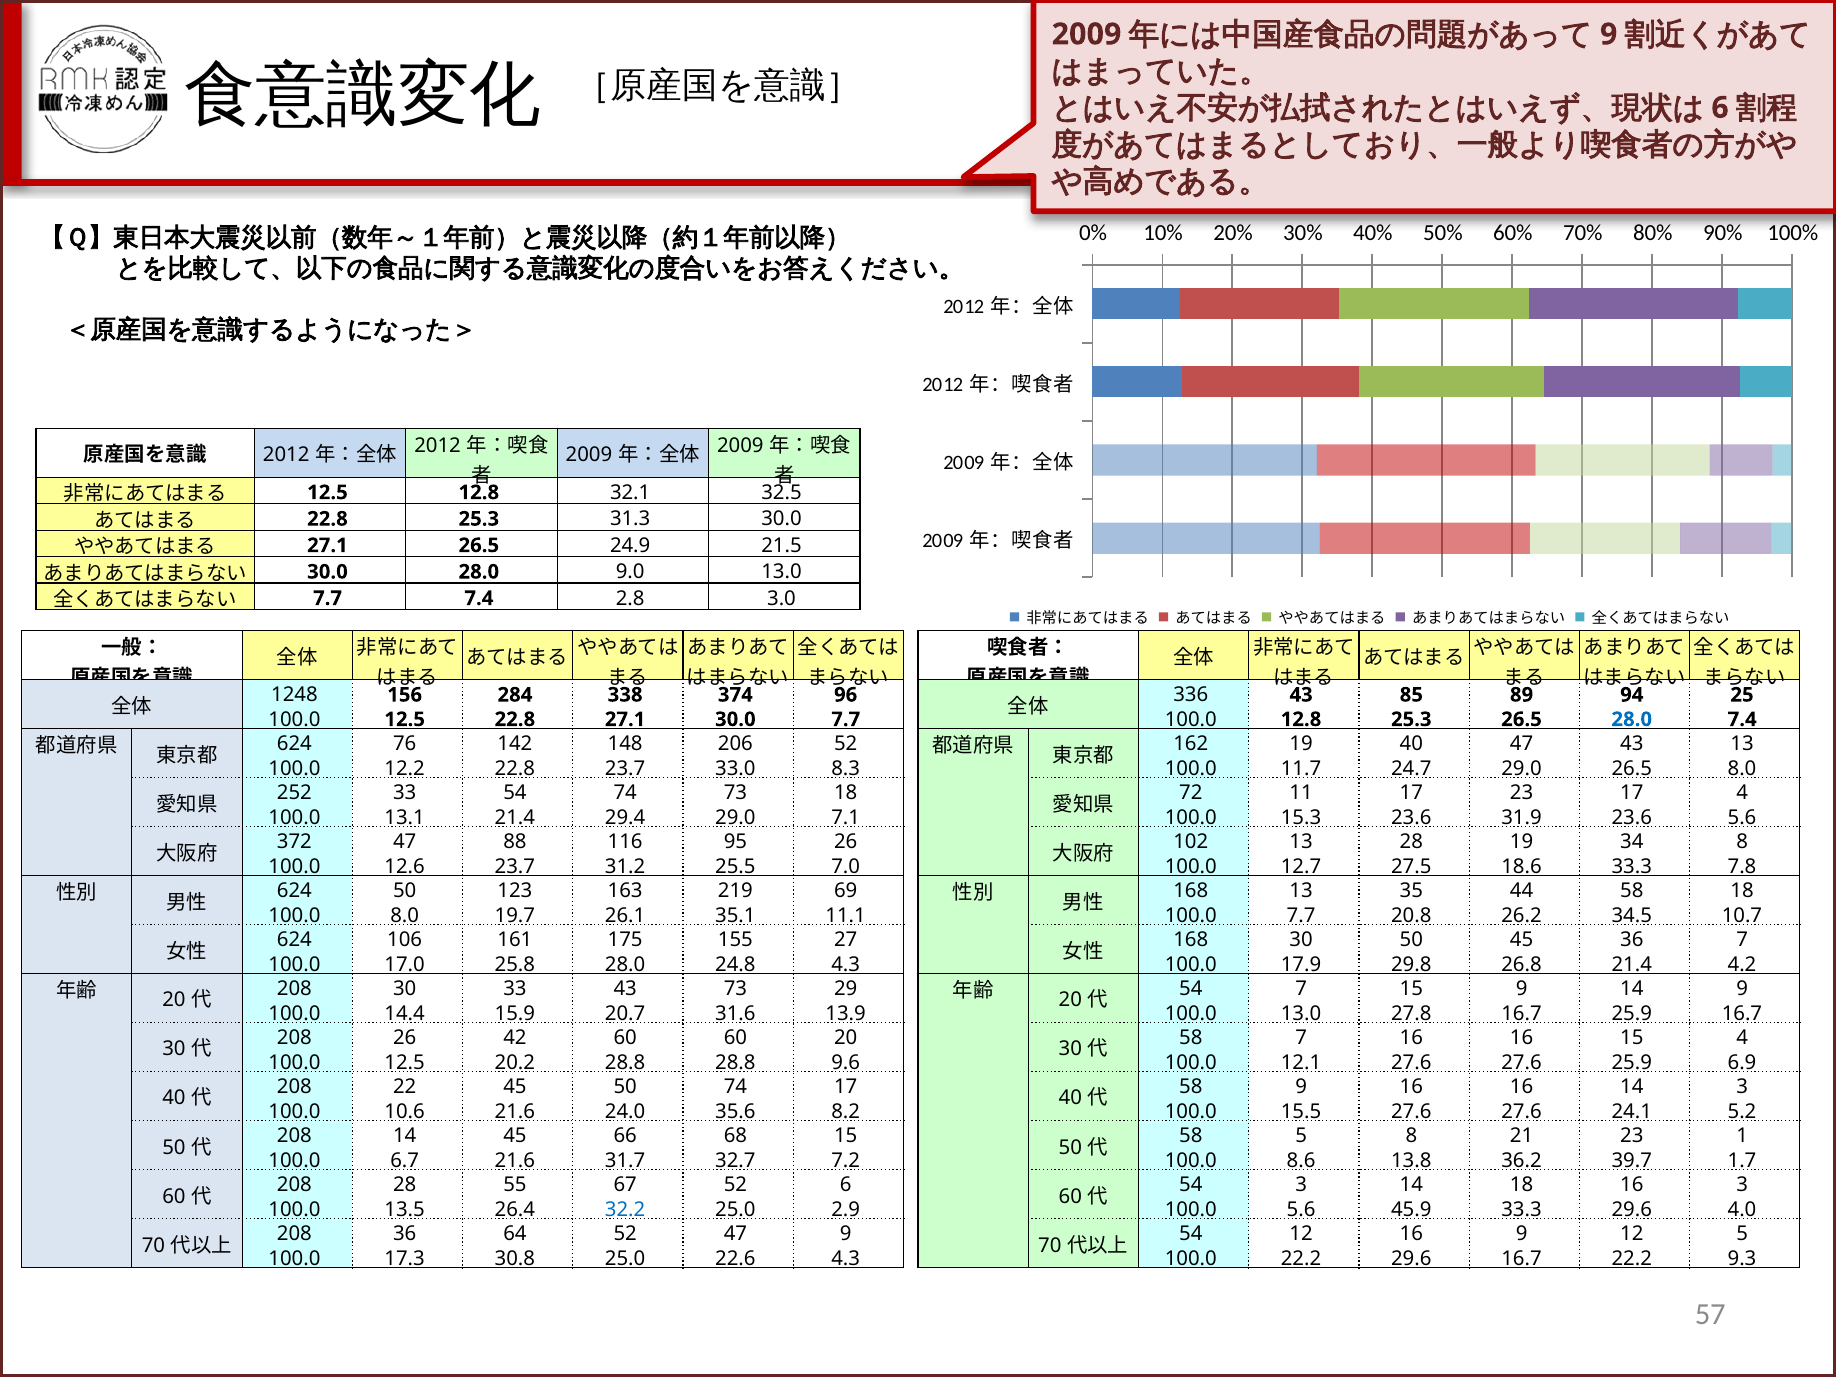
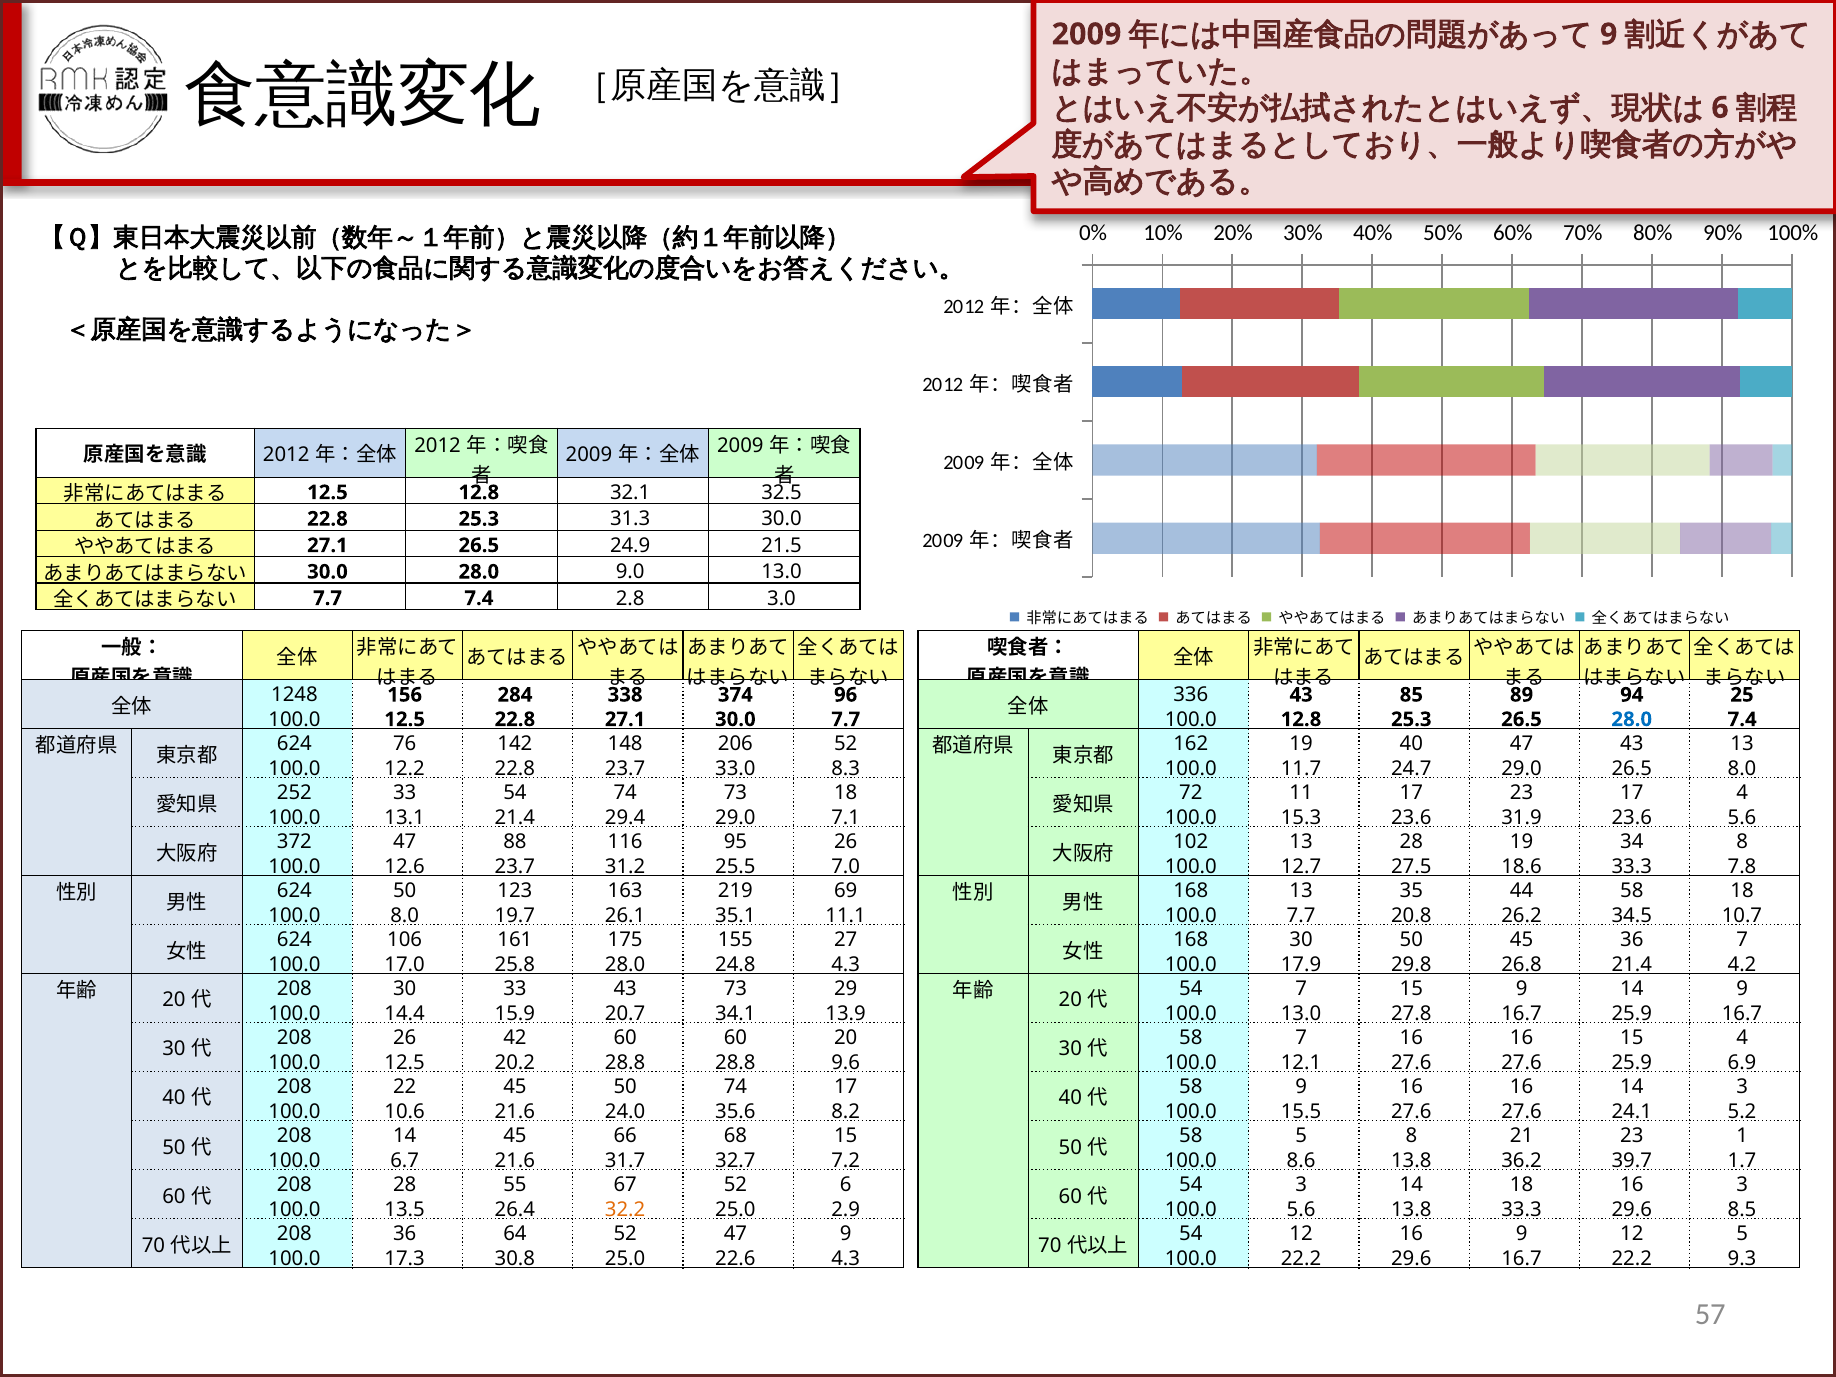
31.6: 31.6 -> 34.1 (735, 1013)
32.2 colour: blue -> orange (625, 1209)
5.6 45.9: 45.9 -> 13.8 (1411, 1209)
4.0: 4.0 -> 8.5 (1742, 1209)
